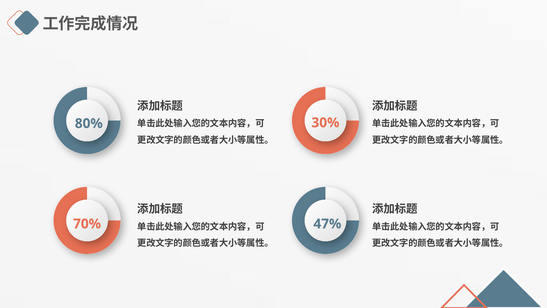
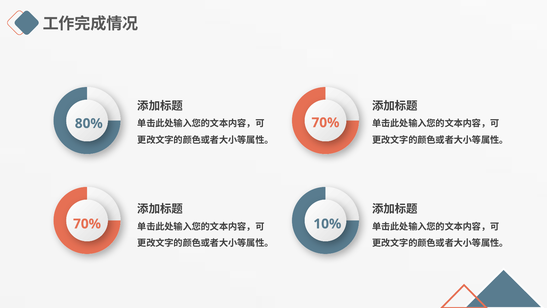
80% 30%: 30% -> 70% (325, 123)
47%: 47% -> 10% (327, 224)
